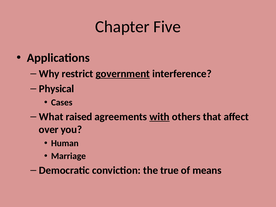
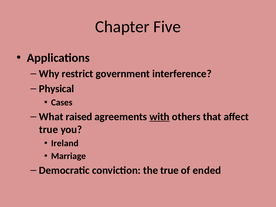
government underline: present -> none (123, 74)
over: over -> true (49, 130)
Human: Human -> Ireland (65, 143)
means: means -> ended (207, 170)
